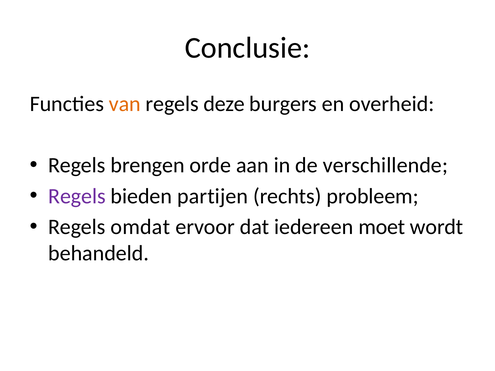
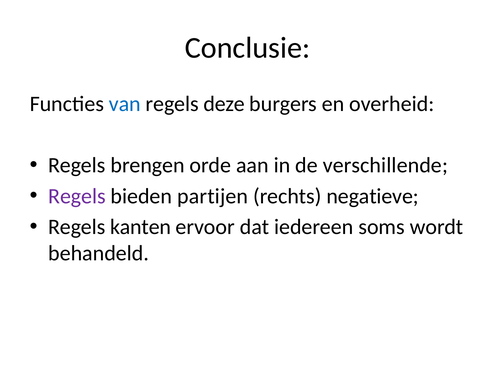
van colour: orange -> blue (125, 104)
probleem: probleem -> negatieve (373, 196)
omdat: omdat -> kanten (141, 227)
moet: moet -> soms (382, 227)
